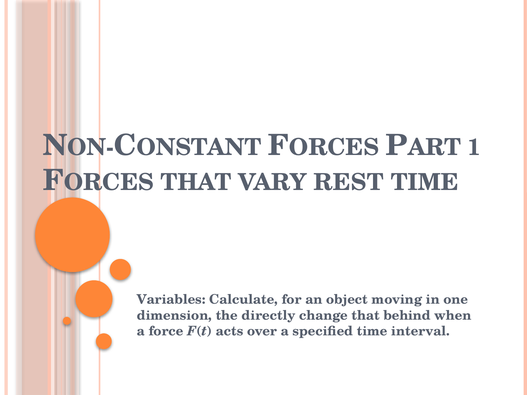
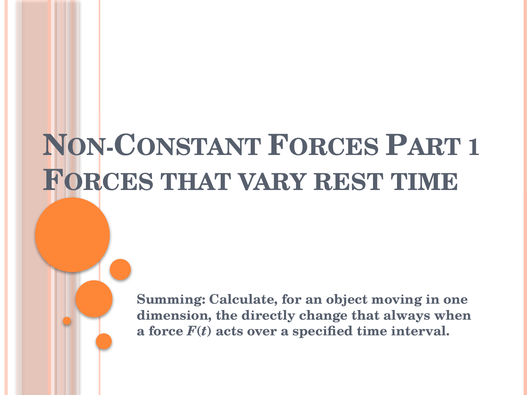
Variables: Variables -> Summing (171, 300)
behind: behind -> always (407, 316)
